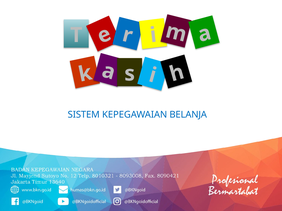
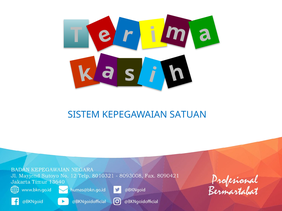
BELANJA: BELANJA -> SATUAN (188, 115)
